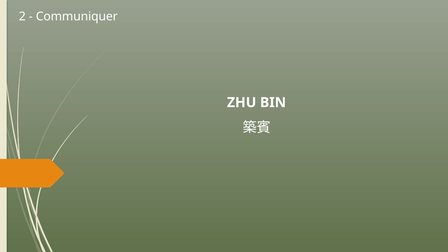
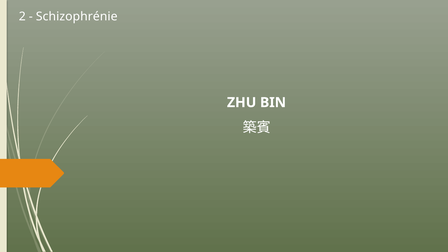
Communiquer: Communiquer -> Schizophrénie (77, 17)
